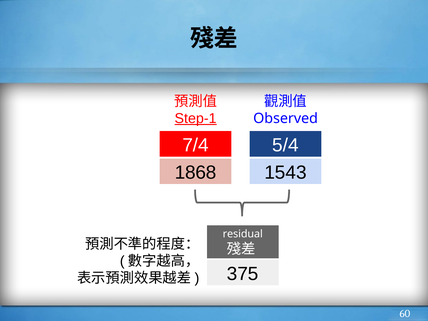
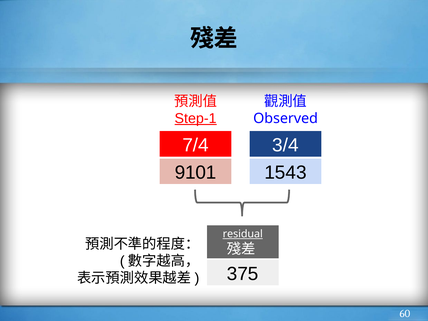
5/4: 5/4 -> 3/4 (285, 145)
1868: 1868 -> 9101 (196, 172)
residual underline: none -> present (243, 234)
